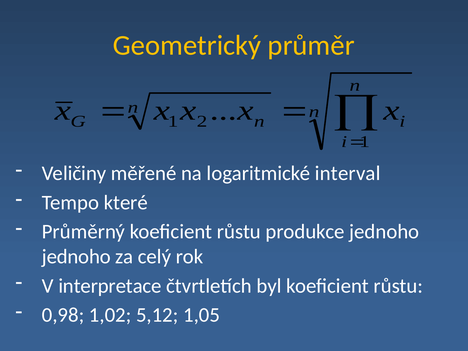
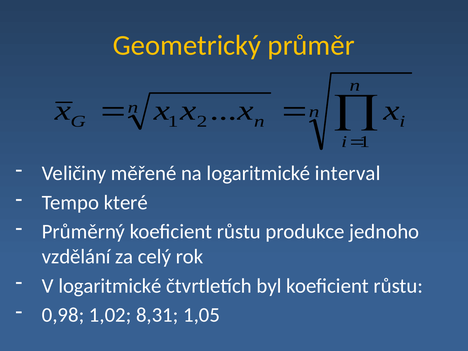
jednoho: jednoho -> vzdělání (76, 257)
V interpretace: interpretace -> logaritmické (110, 286)
5,12: 5,12 -> 8,31 (157, 315)
